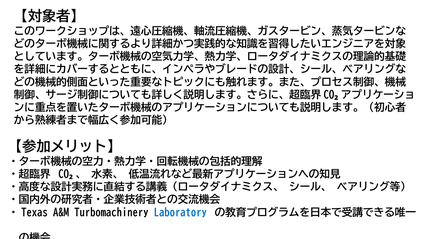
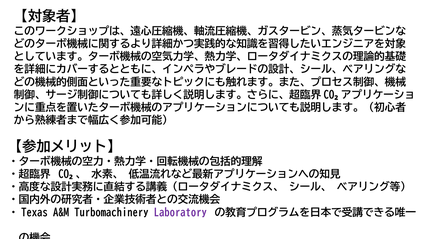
Laboratory colour: blue -> purple (180, 212)
